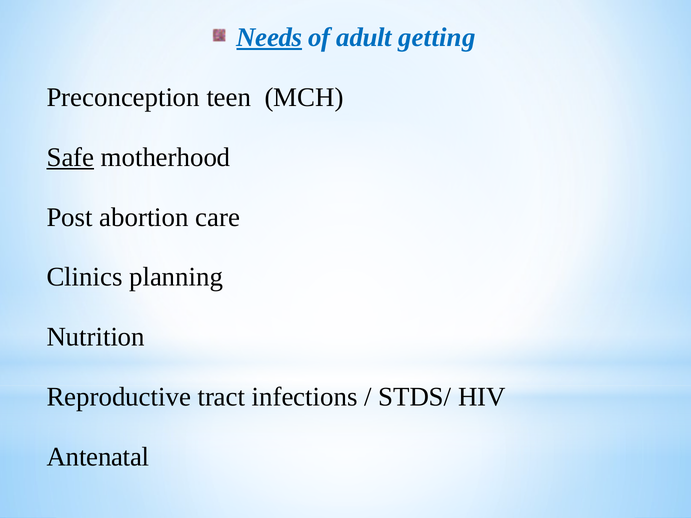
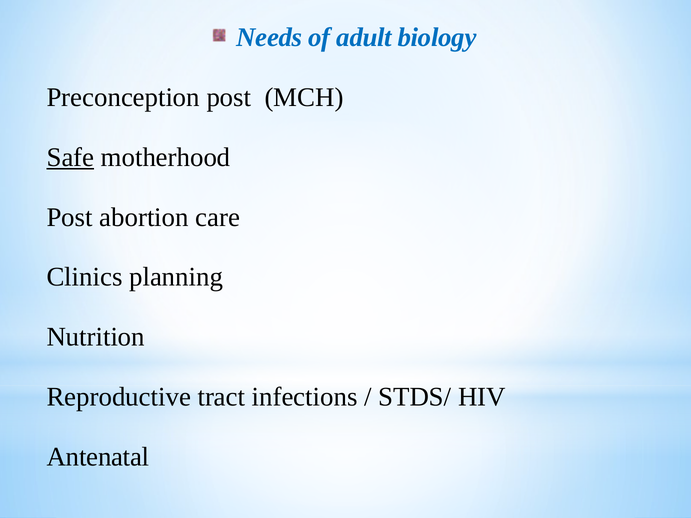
Needs underline: present -> none (269, 38)
getting: getting -> biology (437, 38)
Preconception teen: teen -> post (229, 97)
